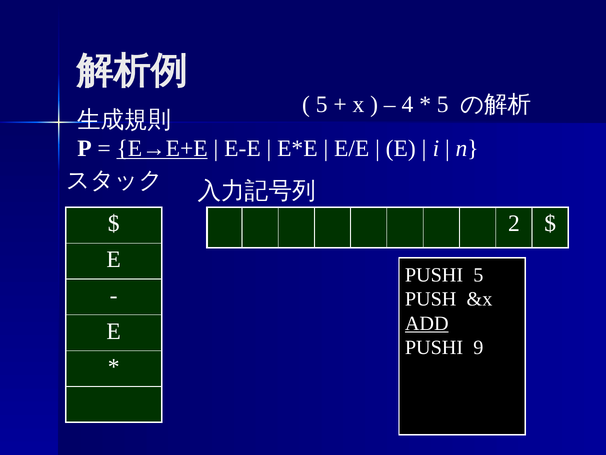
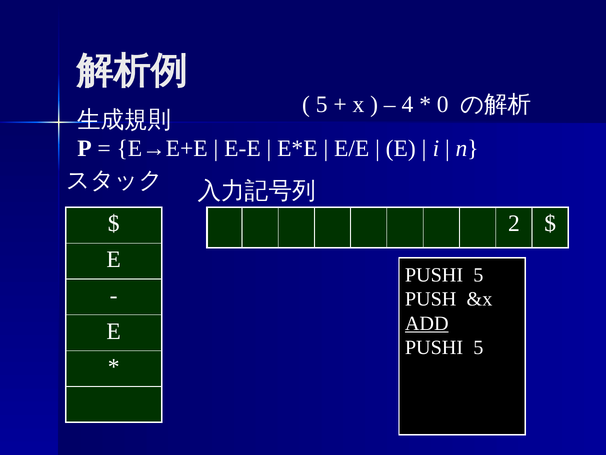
5: 5 -> 0 (443, 104)
E→E+E underline: present -> none (162, 148)
9: 9 -> 5 (478, 347)
